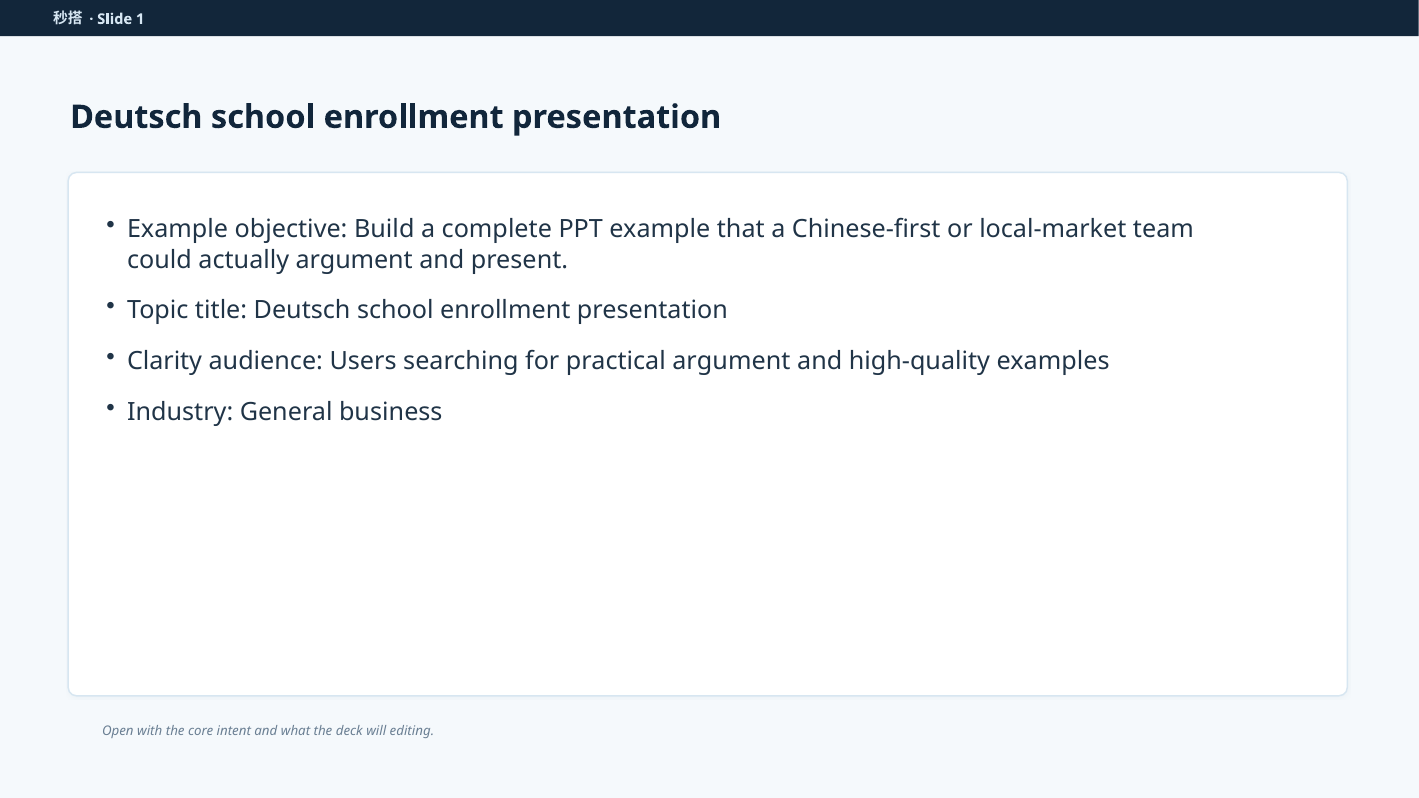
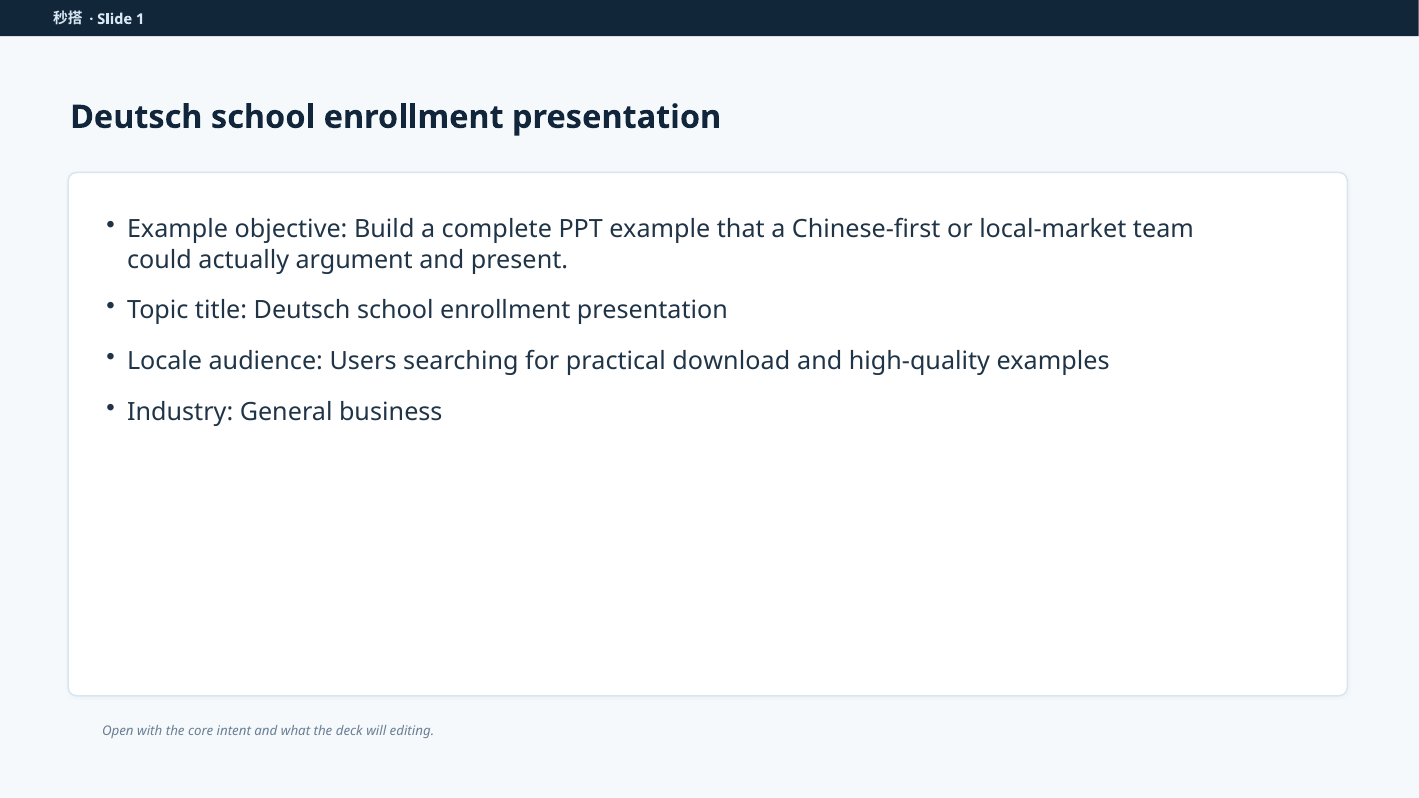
Clarity: Clarity -> Locale (165, 362)
practical argument: argument -> download (731, 362)
